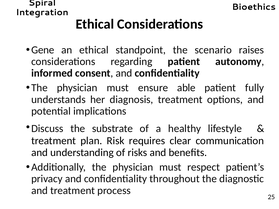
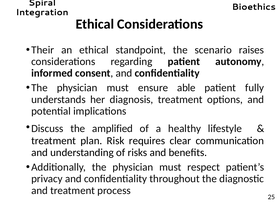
Gene: Gene -> Their (43, 50)
substrate: substrate -> amplified (112, 129)
